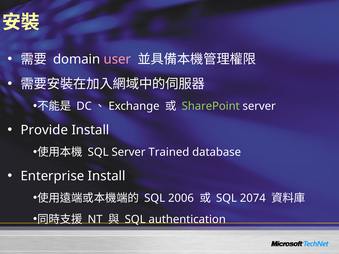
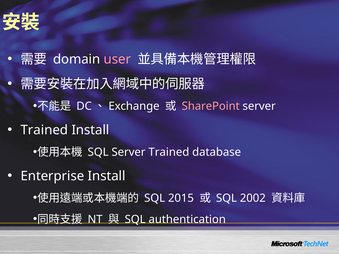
SharePoint colour: light green -> pink (211, 106)
Provide: Provide -> Trained (44, 130)
2006: 2006 -> 2015 (181, 198)
2074: 2074 -> 2002 (253, 198)
